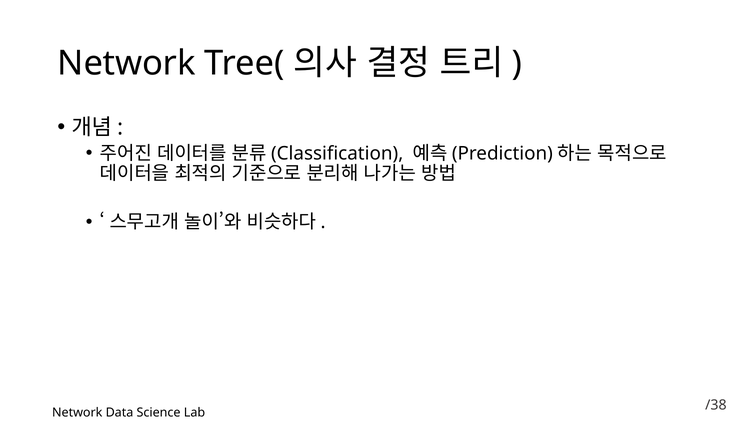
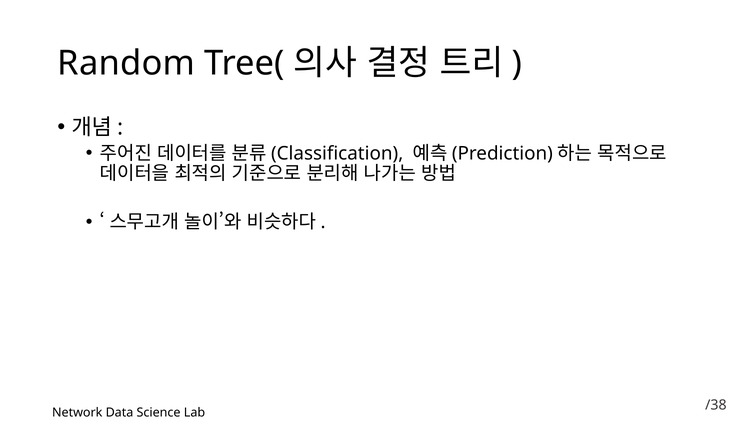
Network: Network -> Random (126, 63)
